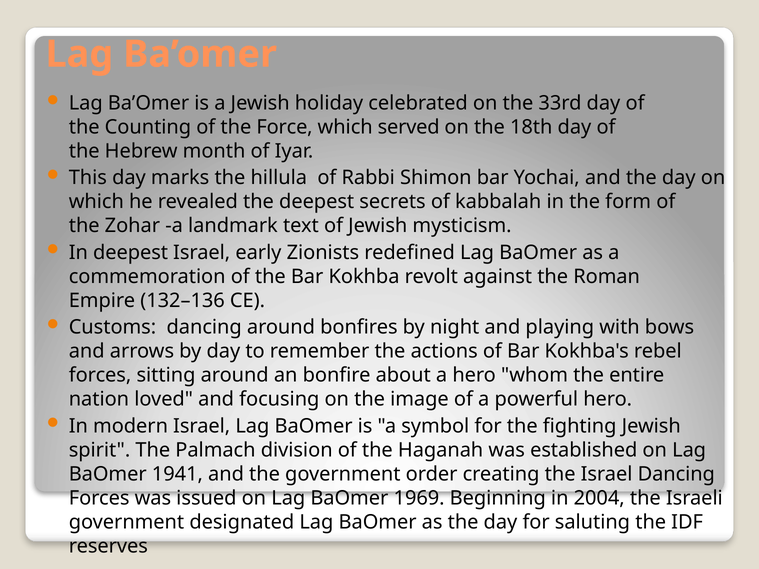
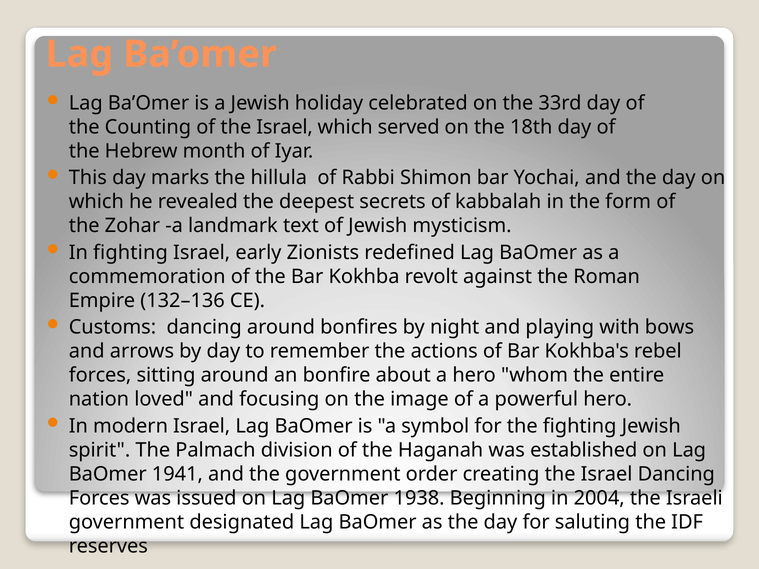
of the Force: Force -> Israel (285, 127)
In deepest: deepest -> fighting (130, 253)
1969: 1969 -> 1938 (419, 498)
